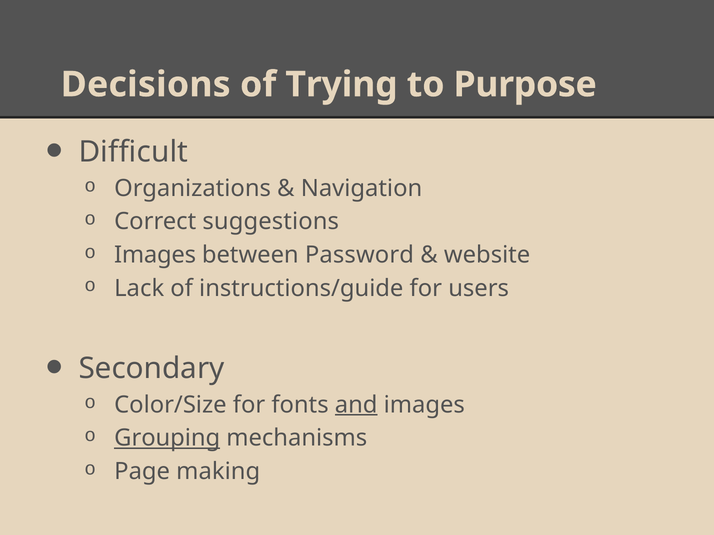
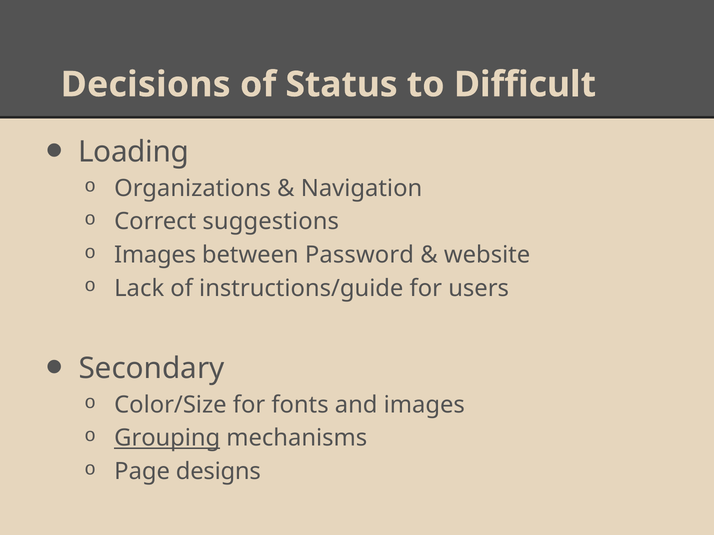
Trying: Trying -> Status (342, 85)
Purpose: Purpose -> Difficult (525, 85)
Difficult: Difficult -> Loading (134, 152)
and underline: present -> none (356, 405)
making: making -> designs (218, 472)
